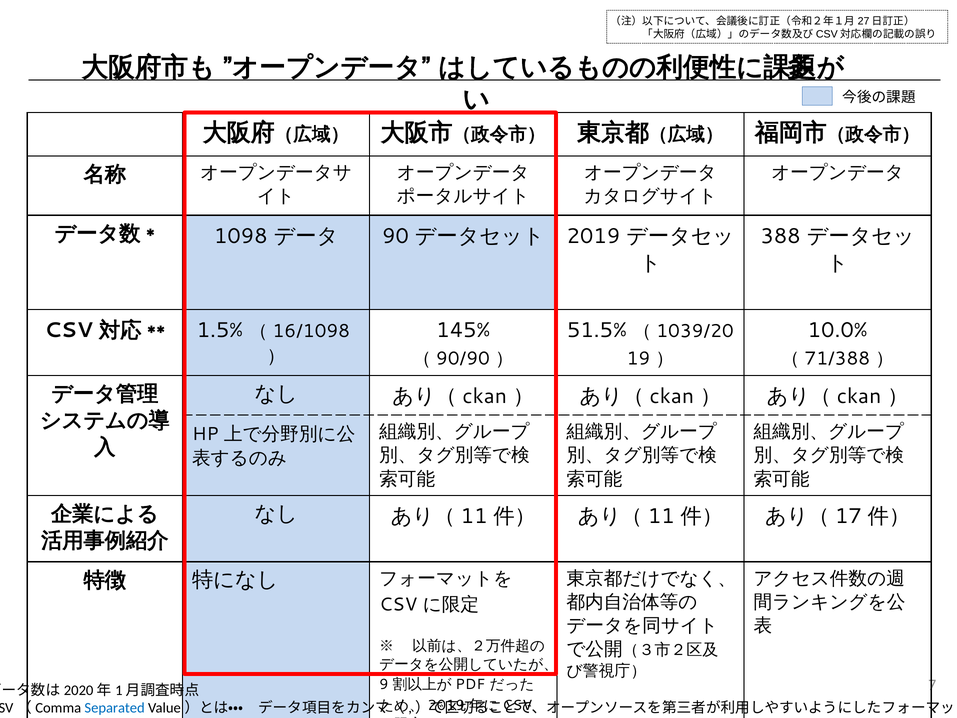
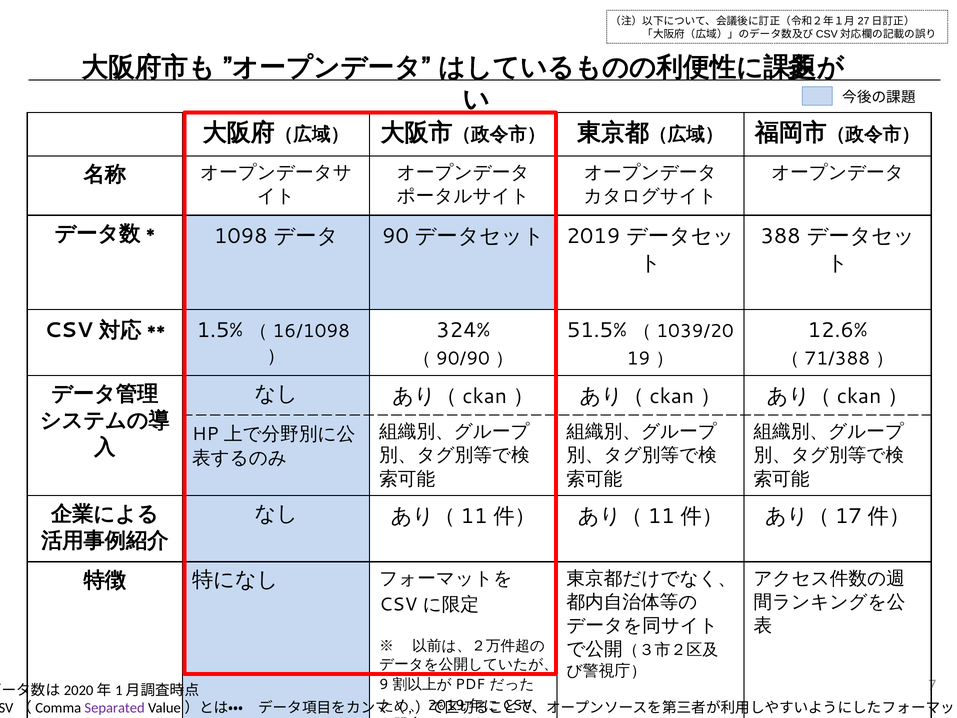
145%: 145% -> 324% (463, 330)
10.0%: 10.0% -> 12.6% (838, 330)
Separated colour: blue -> purple (115, 708)
